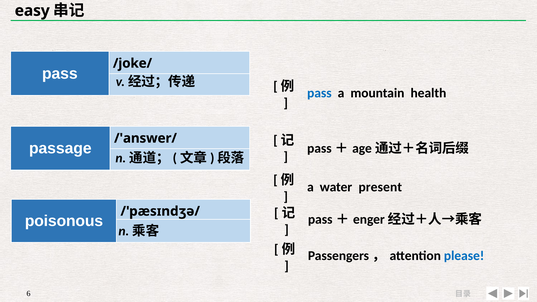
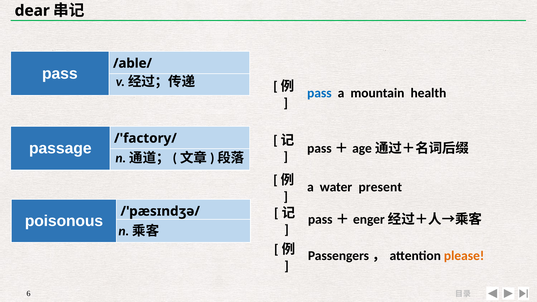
easy: easy -> dear (32, 11)
/joke/: /joke/ -> /able/ (132, 63)
/'answer/: /'answer/ -> /'factory/ (145, 138)
please colour: blue -> orange (464, 256)
